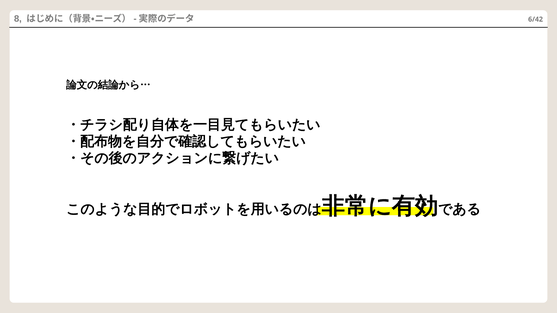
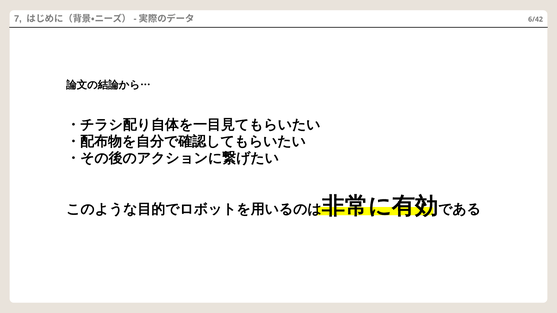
8: 8 -> 7 (18, 19)
